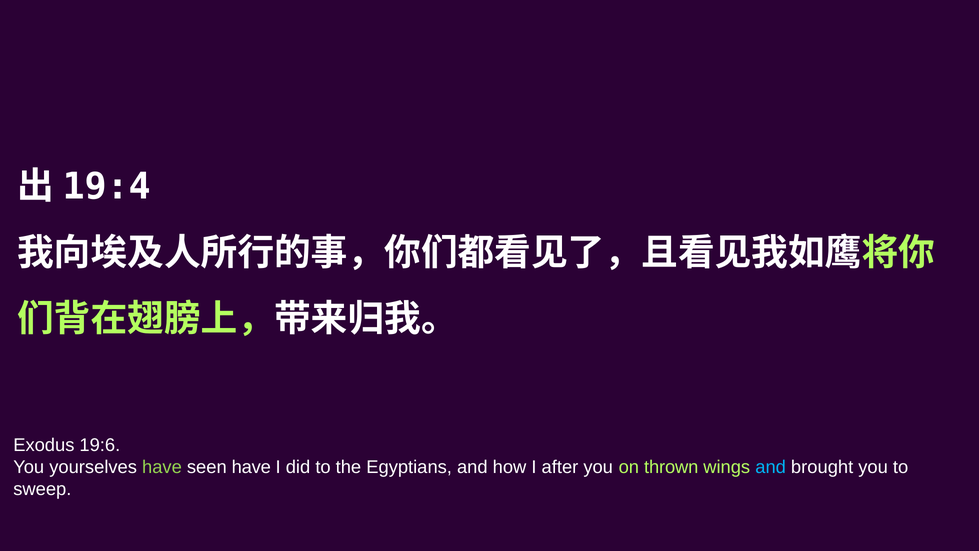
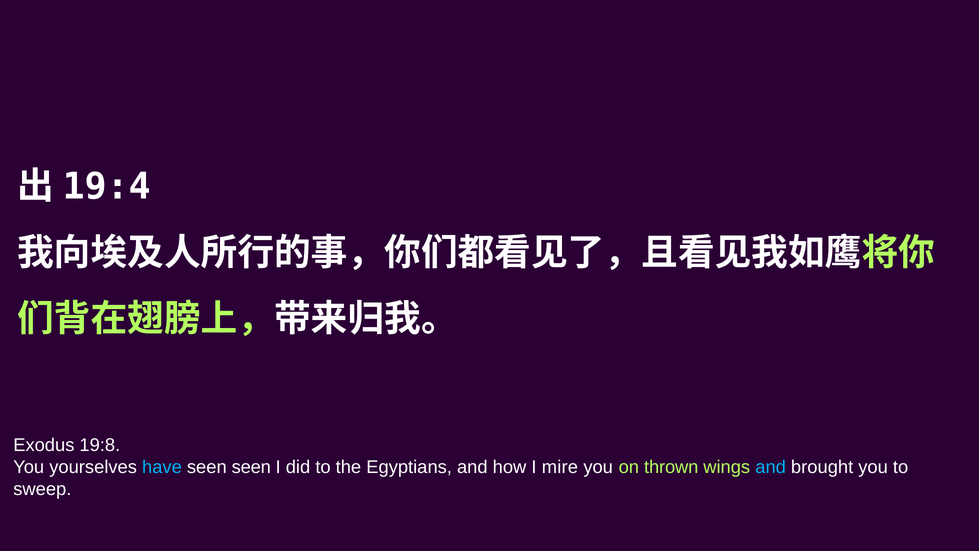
19:6: 19:6 -> 19:8 (100, 445)
have colour: light green -> light blue (162, 467)
seen have: have -> seen (251, 467)
after: after -> mire (560, 467)
